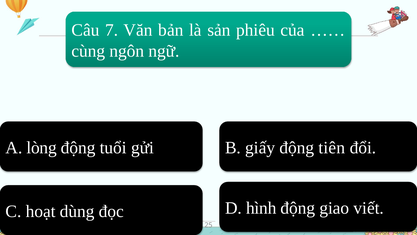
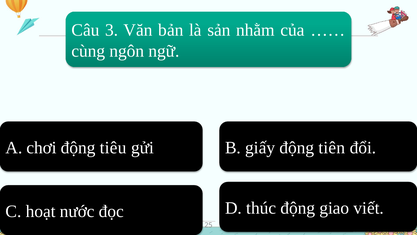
7: 7 -> 3 (112, 30)
phiêu: phiêu -> nhằm (256, 30)
lòng: lòng -> chơi (42, 147)
tuổi: tuổi -> tiêu (113, 147)
hình: hình -> thúc (261, 208)
dùng: dùng -> nước (77, 211)
